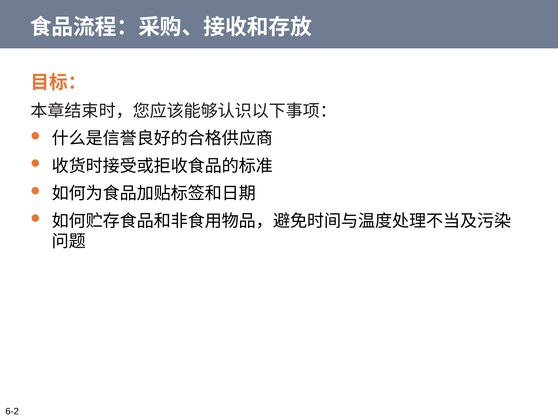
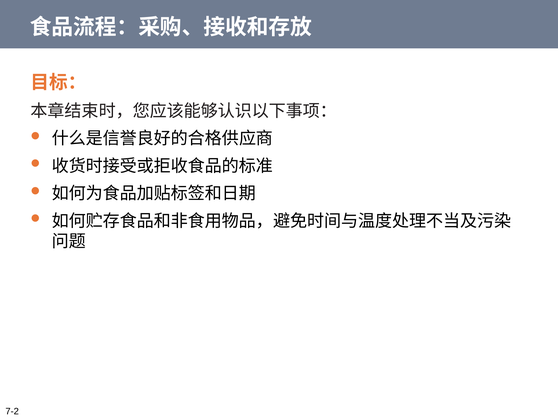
6-2: 6-2 -> 7-2 (12, 411)
